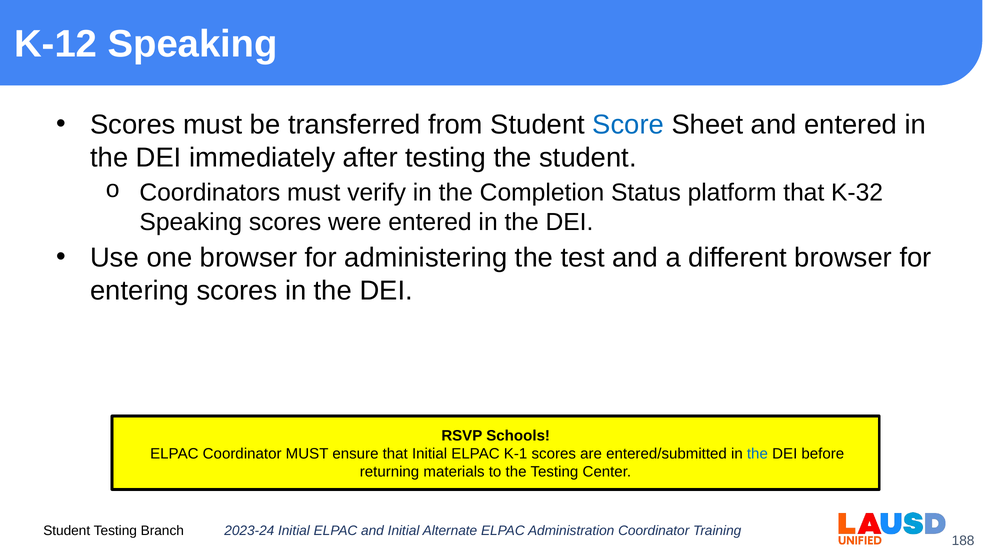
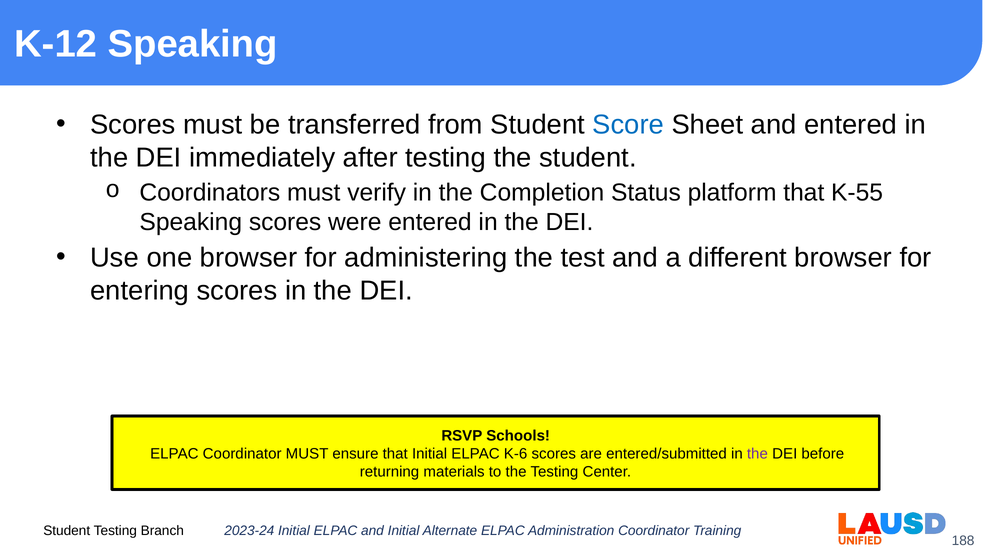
K-32: K-32 -> K-55 (857, 193)
K-1: K-1 -> K-6 (516, 454)
the colour: blue -> purple (757, 454)
